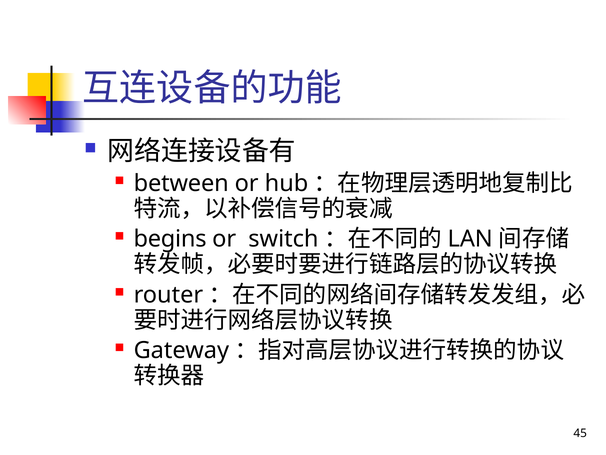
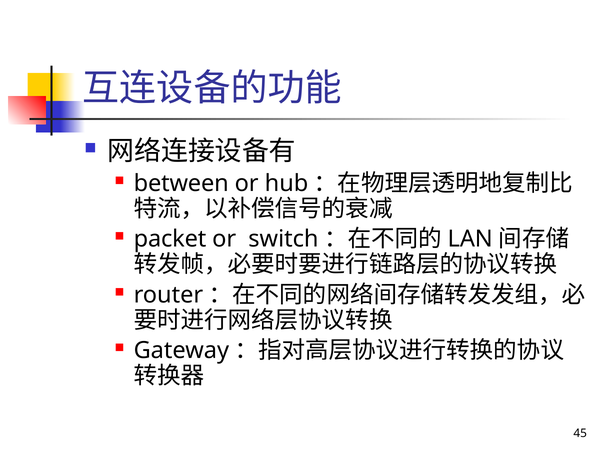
begins: begins -> packet (170, 239)
